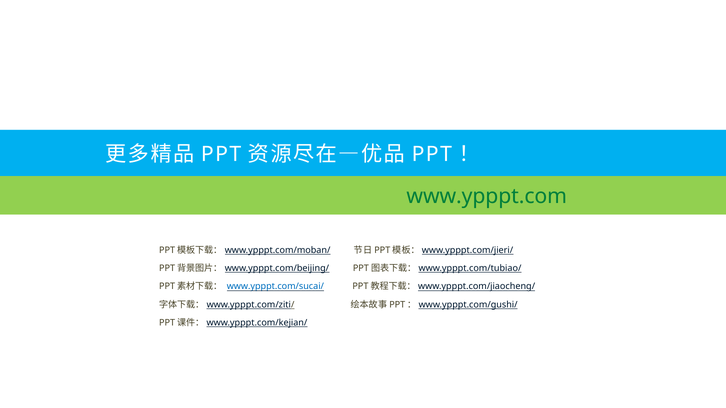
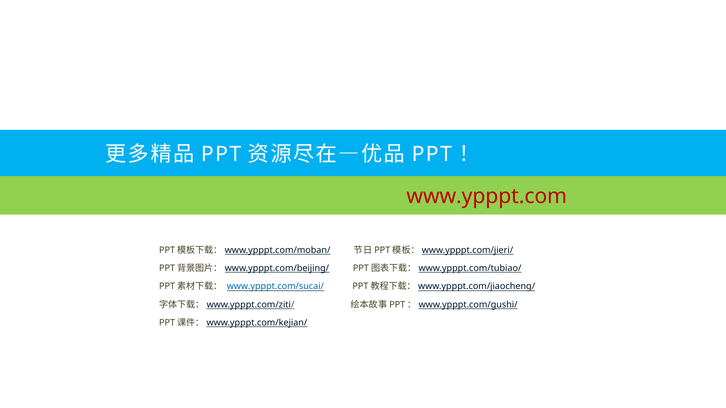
www.ypppt.com colour: green -> red (487, 197)
